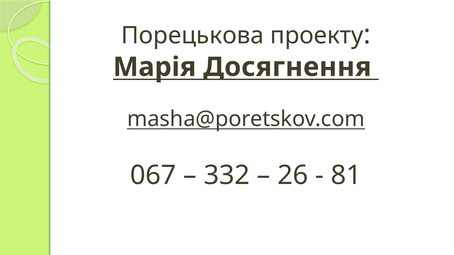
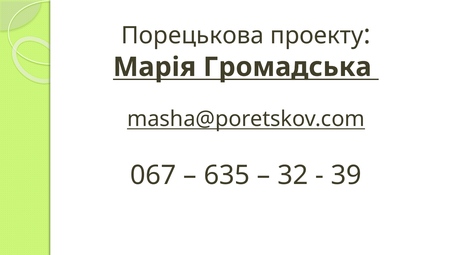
Досягнення: Досягнення -> Громадська (287, 67)
332: 332 -> 635 (227, 176)
26: 26 -> 32 (293, 176)
81: 81 -> 39 (346, 176)
